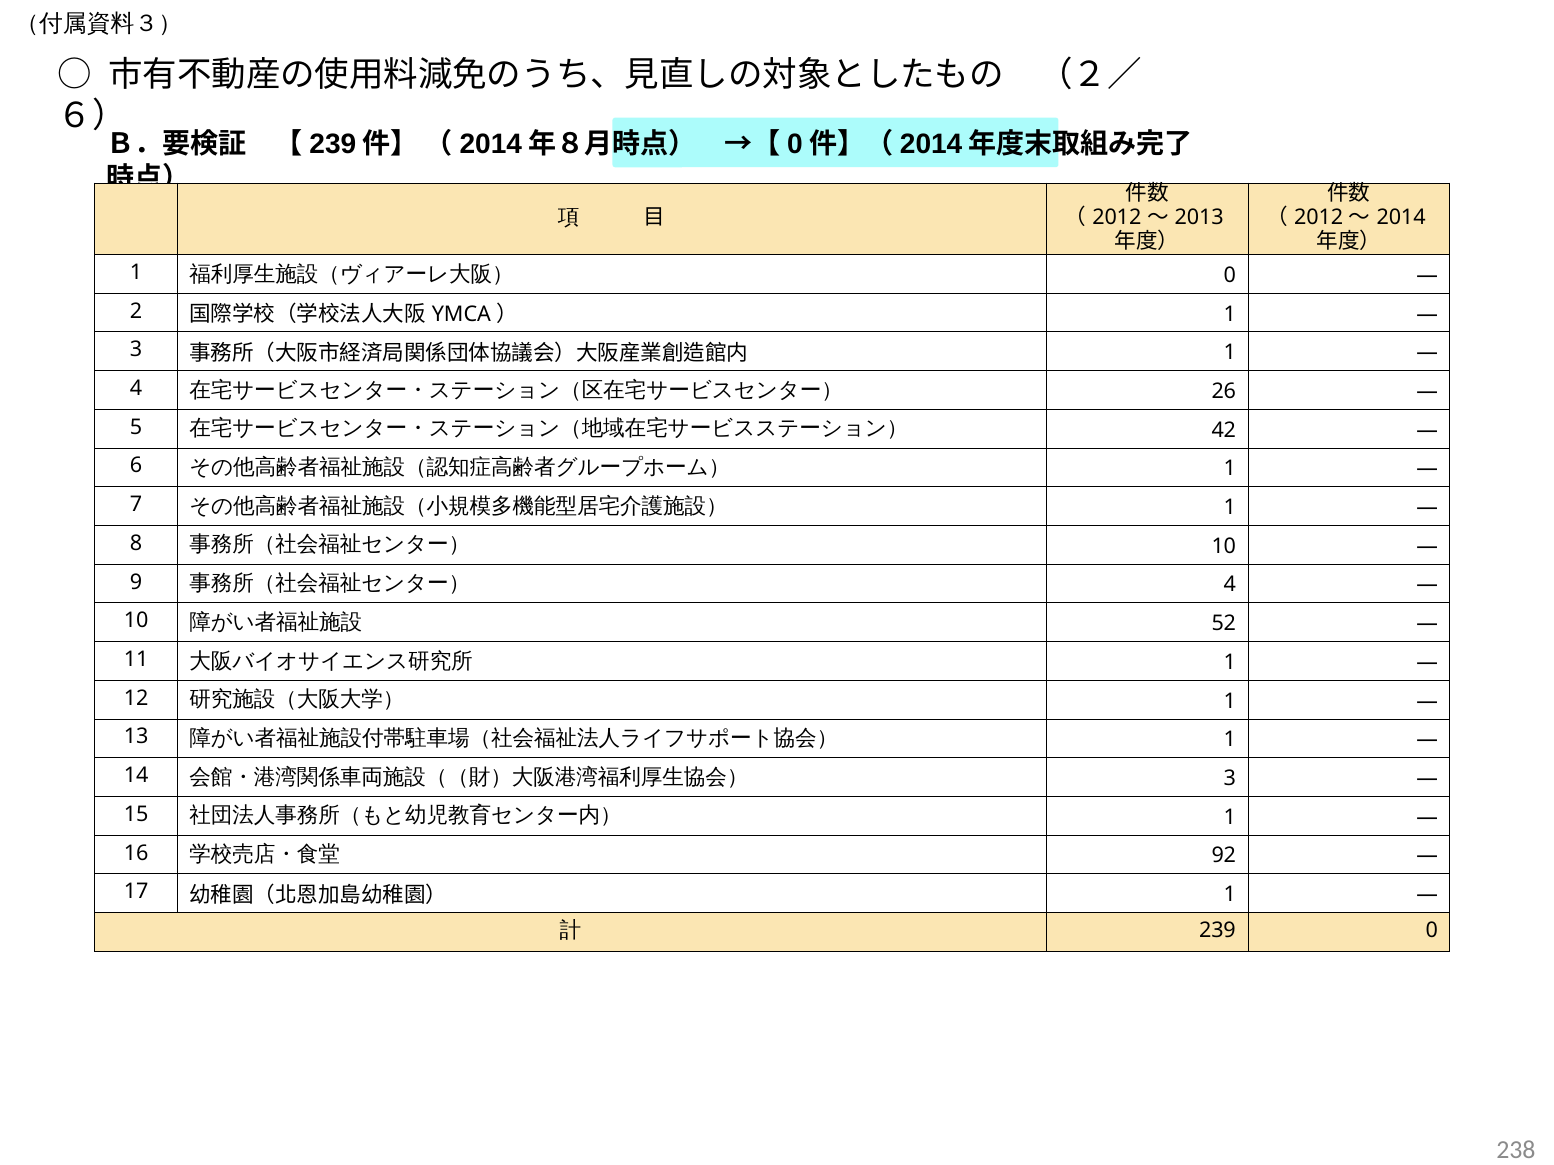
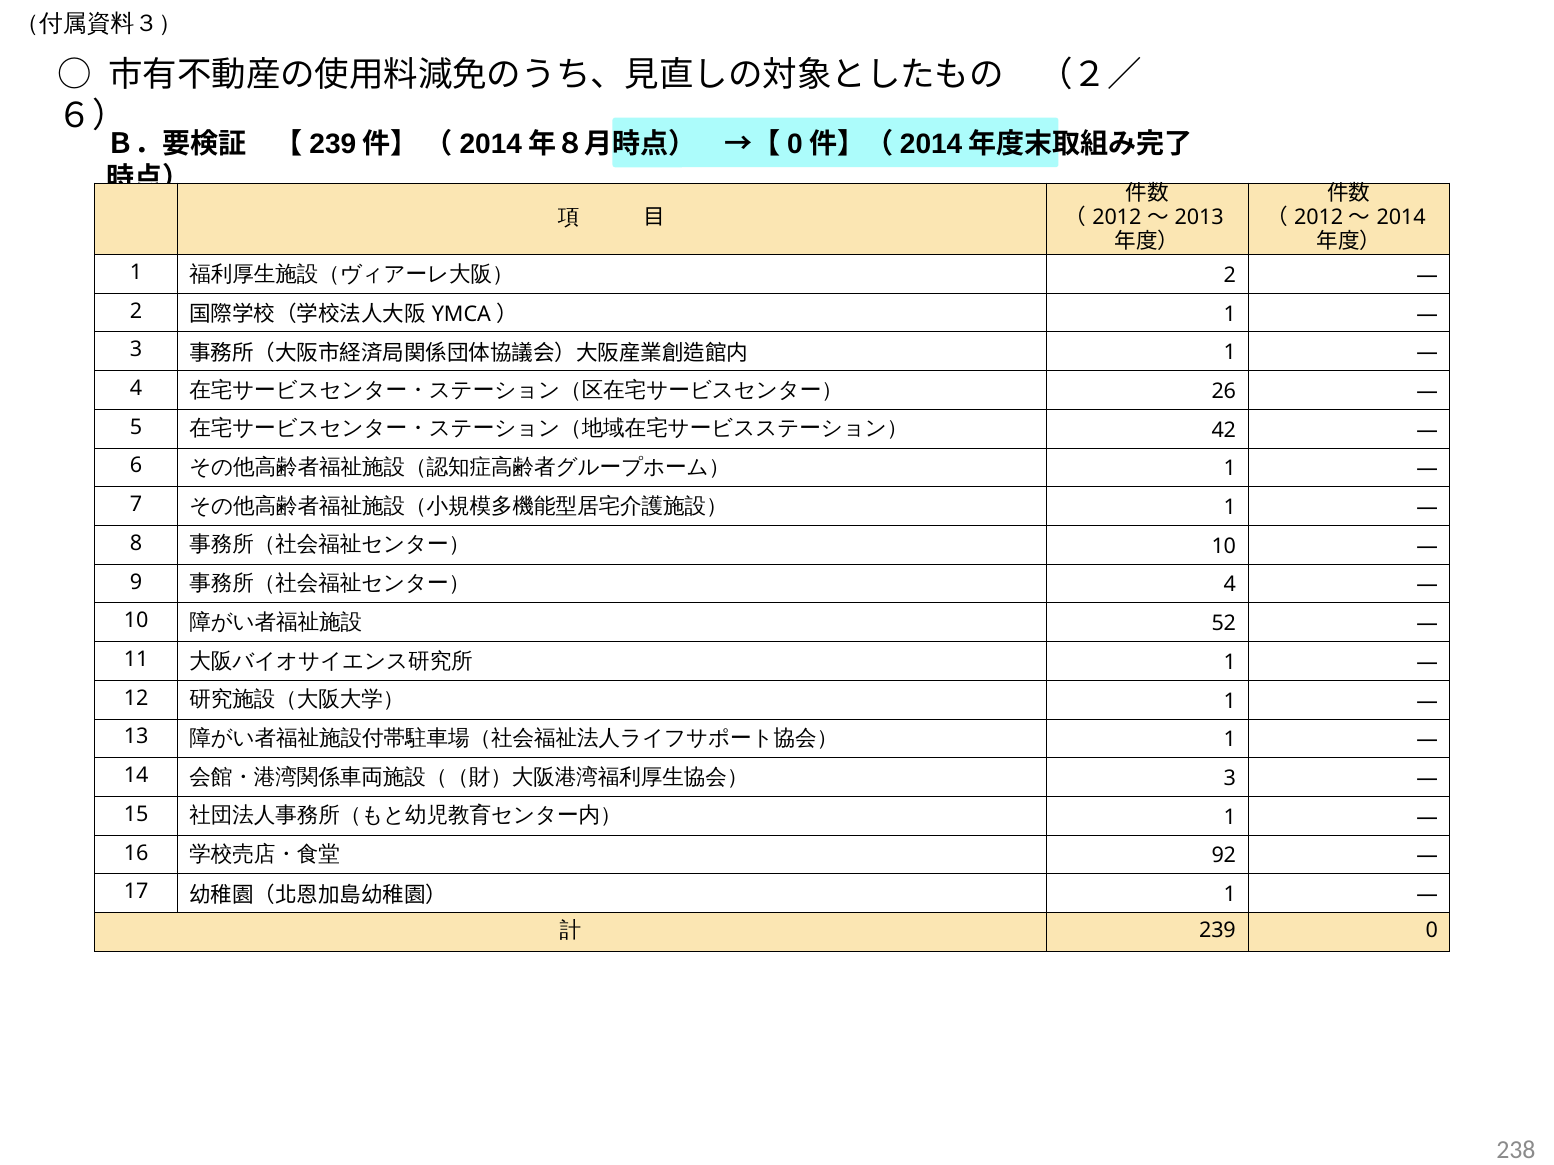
0: 0 -> 2 (1230, 275)
